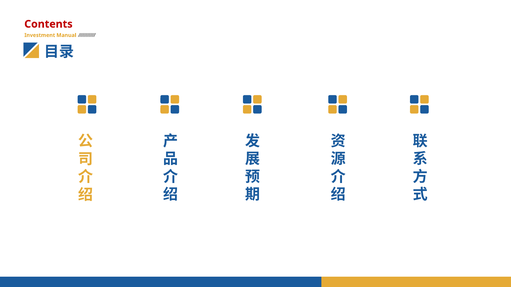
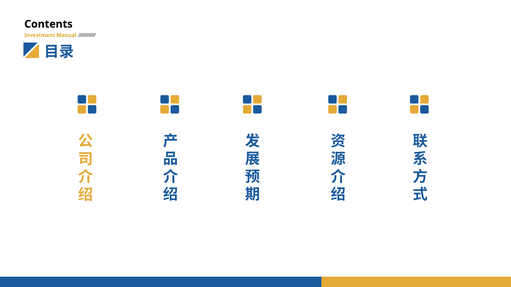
Contents colour: red -> black (48, 24)
